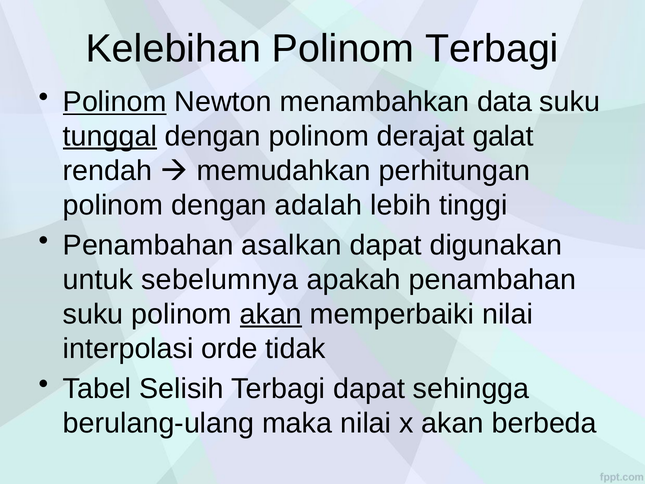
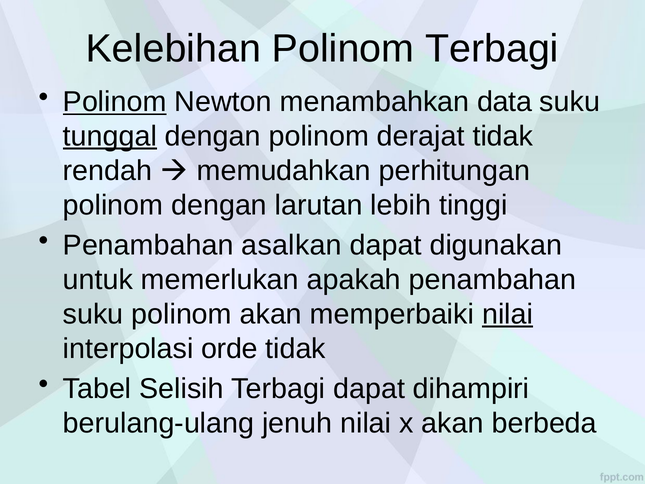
derajat galat: galat -> tidak (503, 136)
adalah: adalah -> larutan (319, 205)
sebelumnya: sebelumnya -> memerlukan (220, 280)
akan underline: present -> none (271, 314)
nilai underline: none -> present (508, 314)
sehingga: sehingga -> dihampiri (471, 389)
maka: maka -> jenuh (297, 423)
